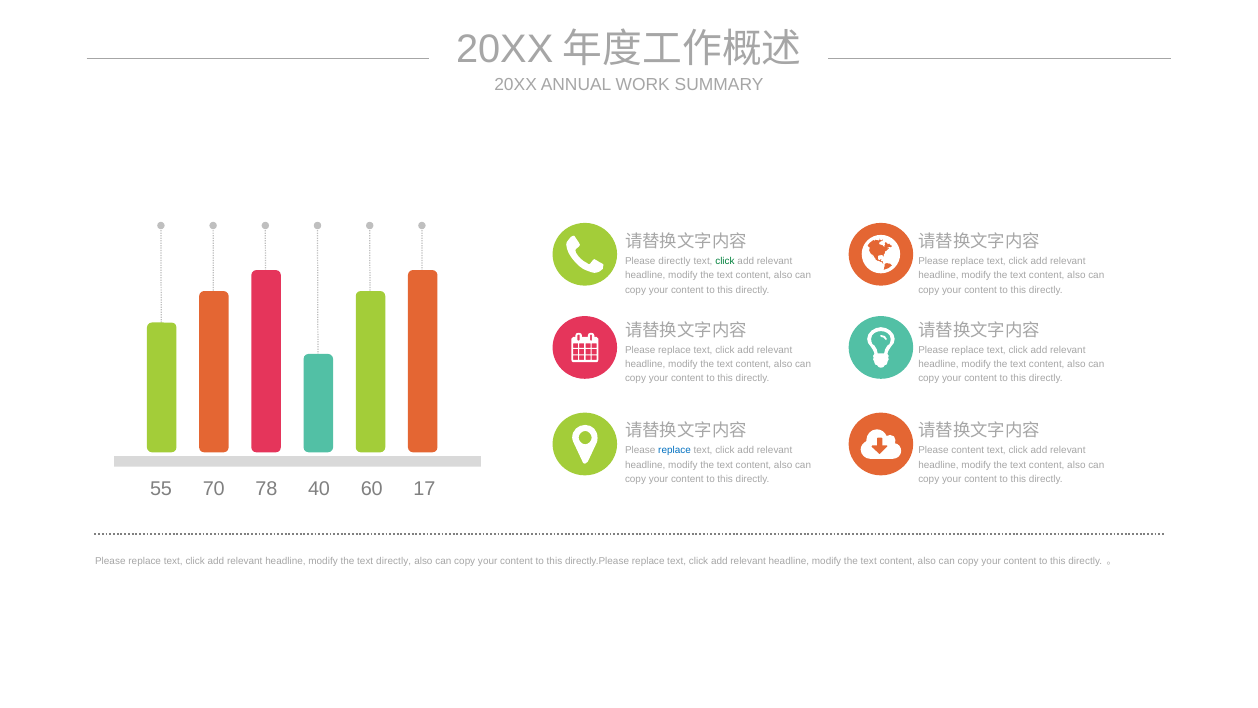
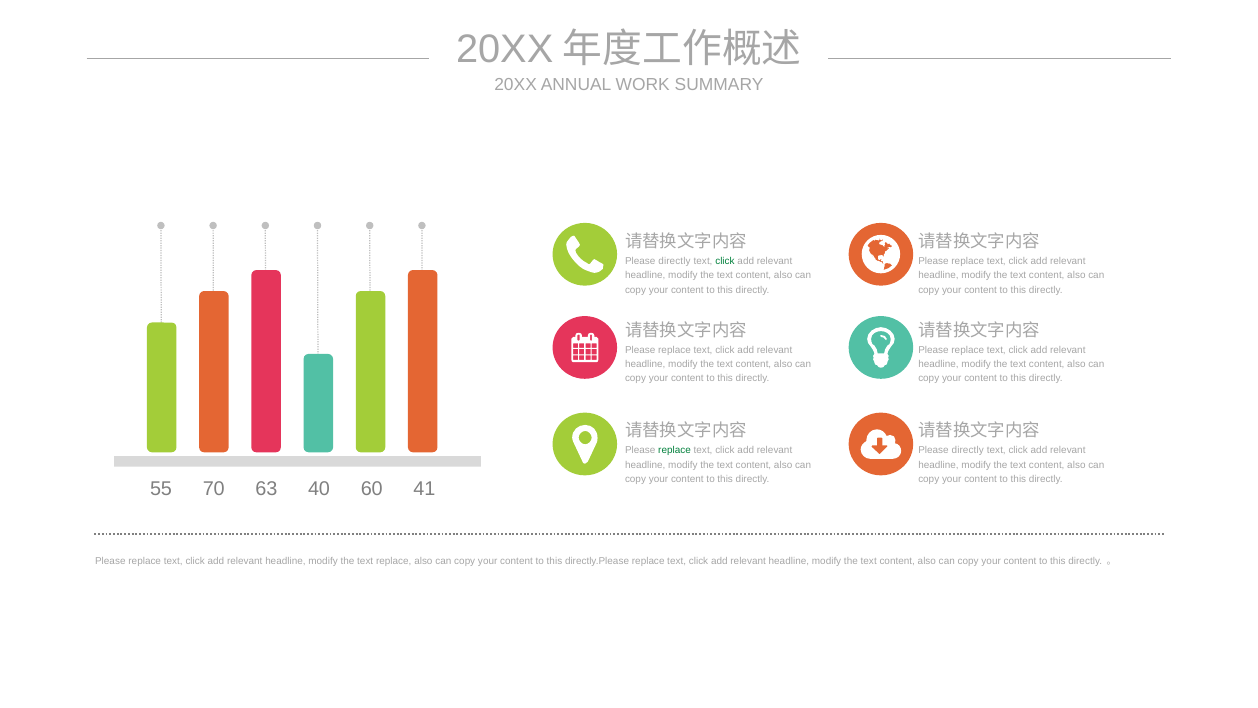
replace colour: blue -> green (675, 450)
content: content -> directly (968, 450)
78: 78 -> 63 (266, 489)
17: 17 -> 41 (424, 489)
text directly: directly -> replace (394, 561)
